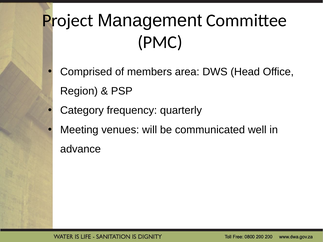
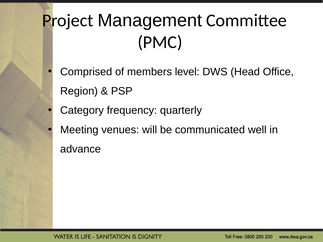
area: area -> level (187, 72)
